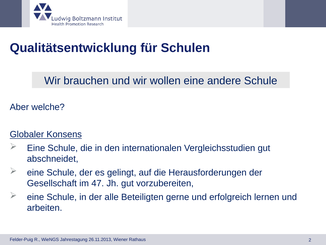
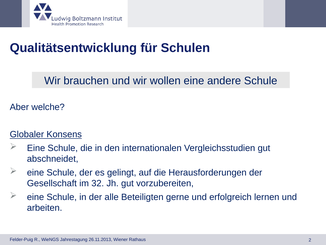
47: 47 -> 32 (98, 183)
